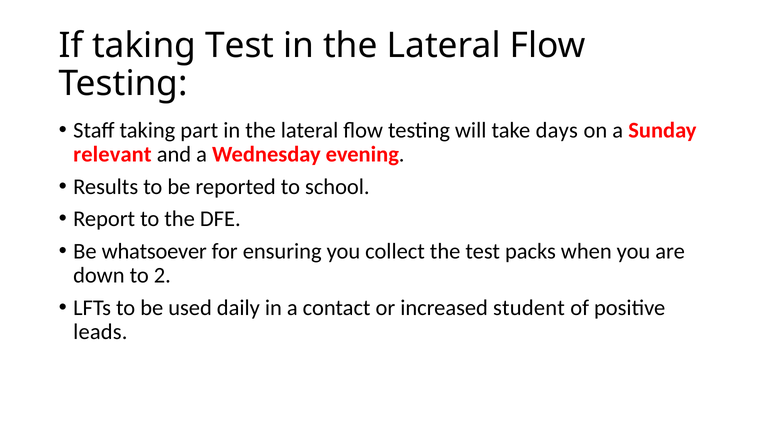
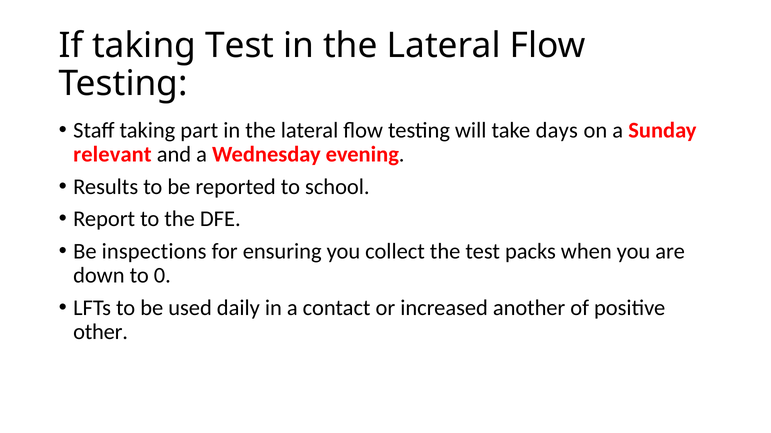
whatsoever: whatsoever -> inspections (154, 252)
2: 2 -> 0 (162, 276)
student: student -> another (529, 308)
leads: leads -> other (101, 333)
